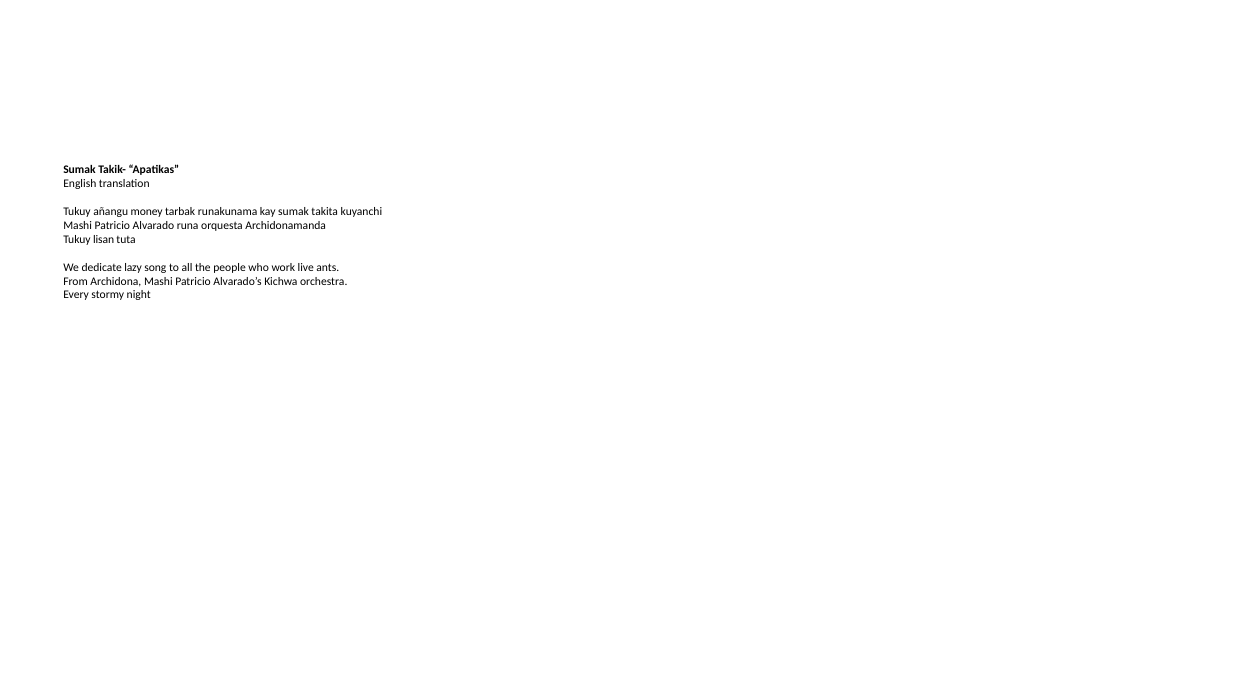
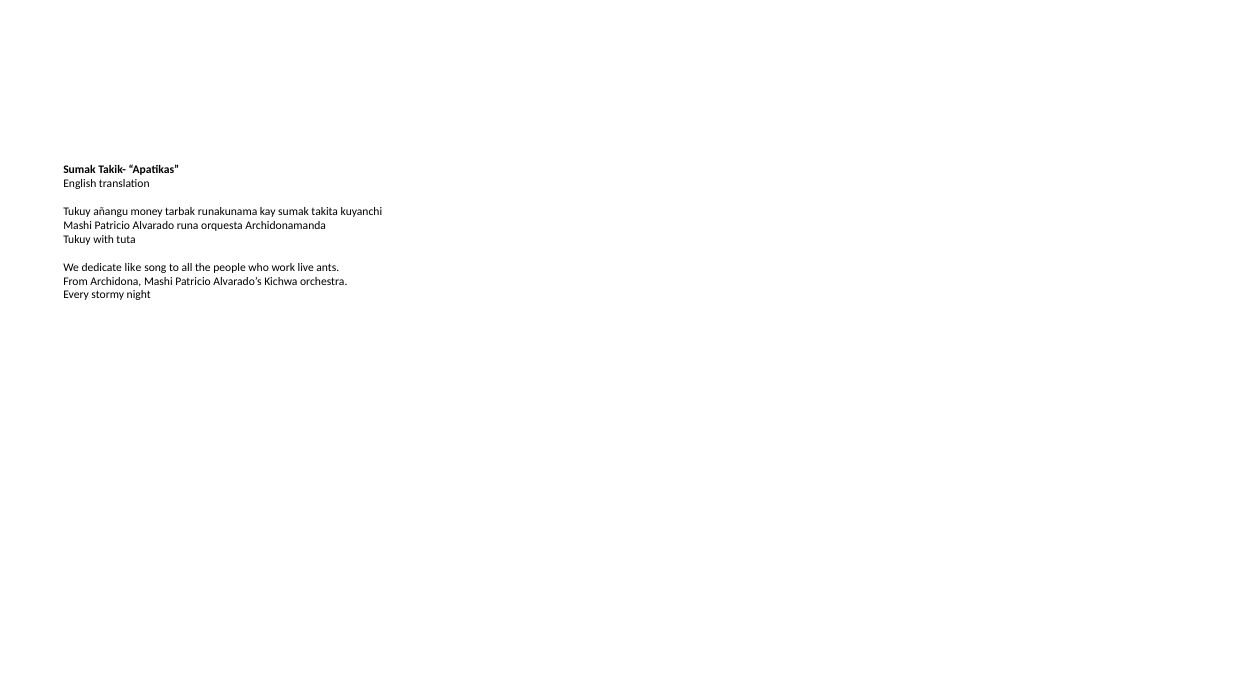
lisan: lisan -> with (104, 239)
lazy: lazy -> like (133, 267)
